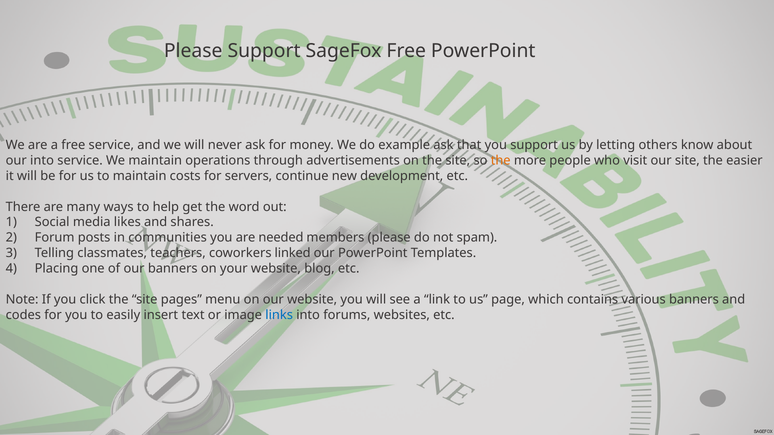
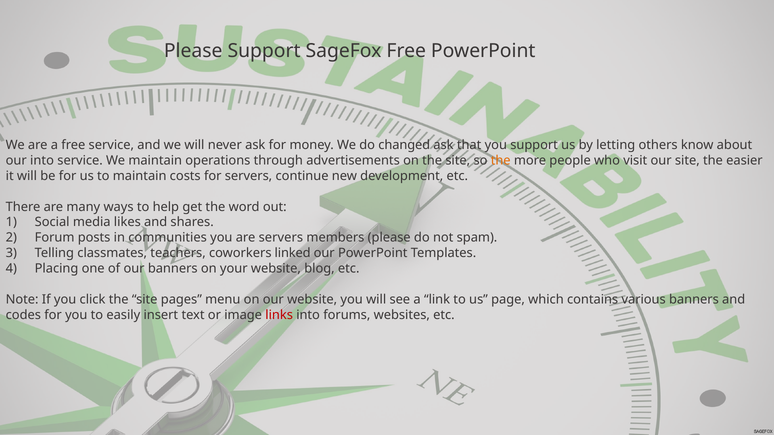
example: example -> changed (404, 145)
are needed: needed -> servers (281, 238)
links colour: blue -> red (279, 315)
